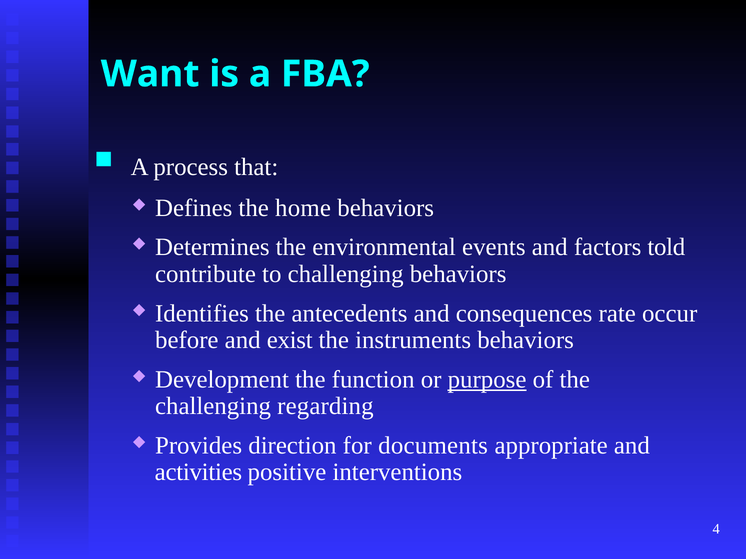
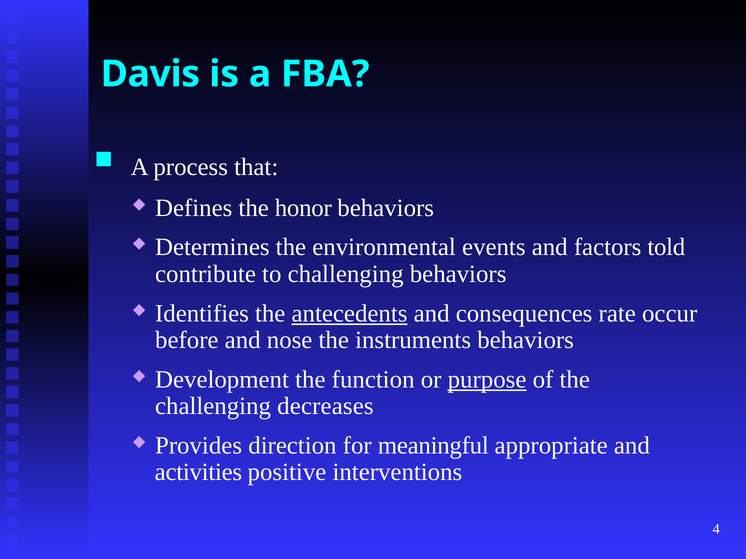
Want: Want -> Davis (150, 74)
home: home -> honor (303, 208)
antecedents underline: none -> present (350, 314)
exist: exist -> nose (290, 340)
regarding: regarding -> decreases (325, 407)
documents: documents -> meaningful (433, 446)
